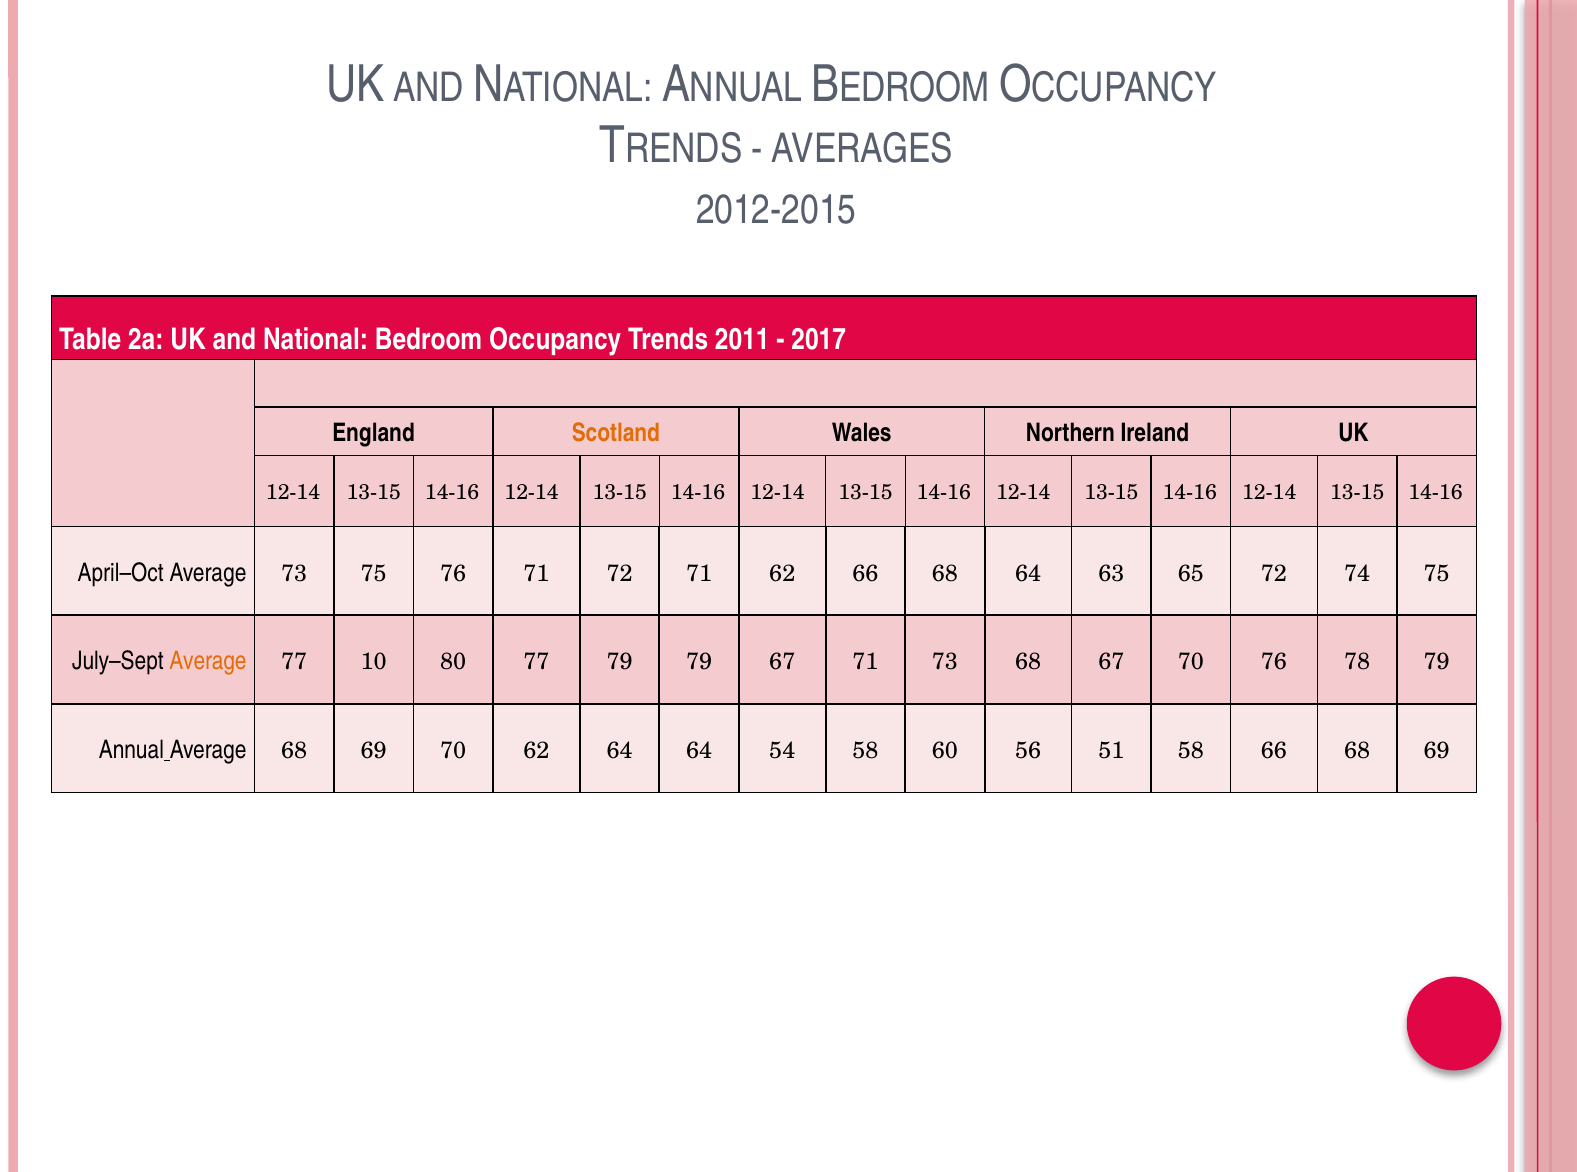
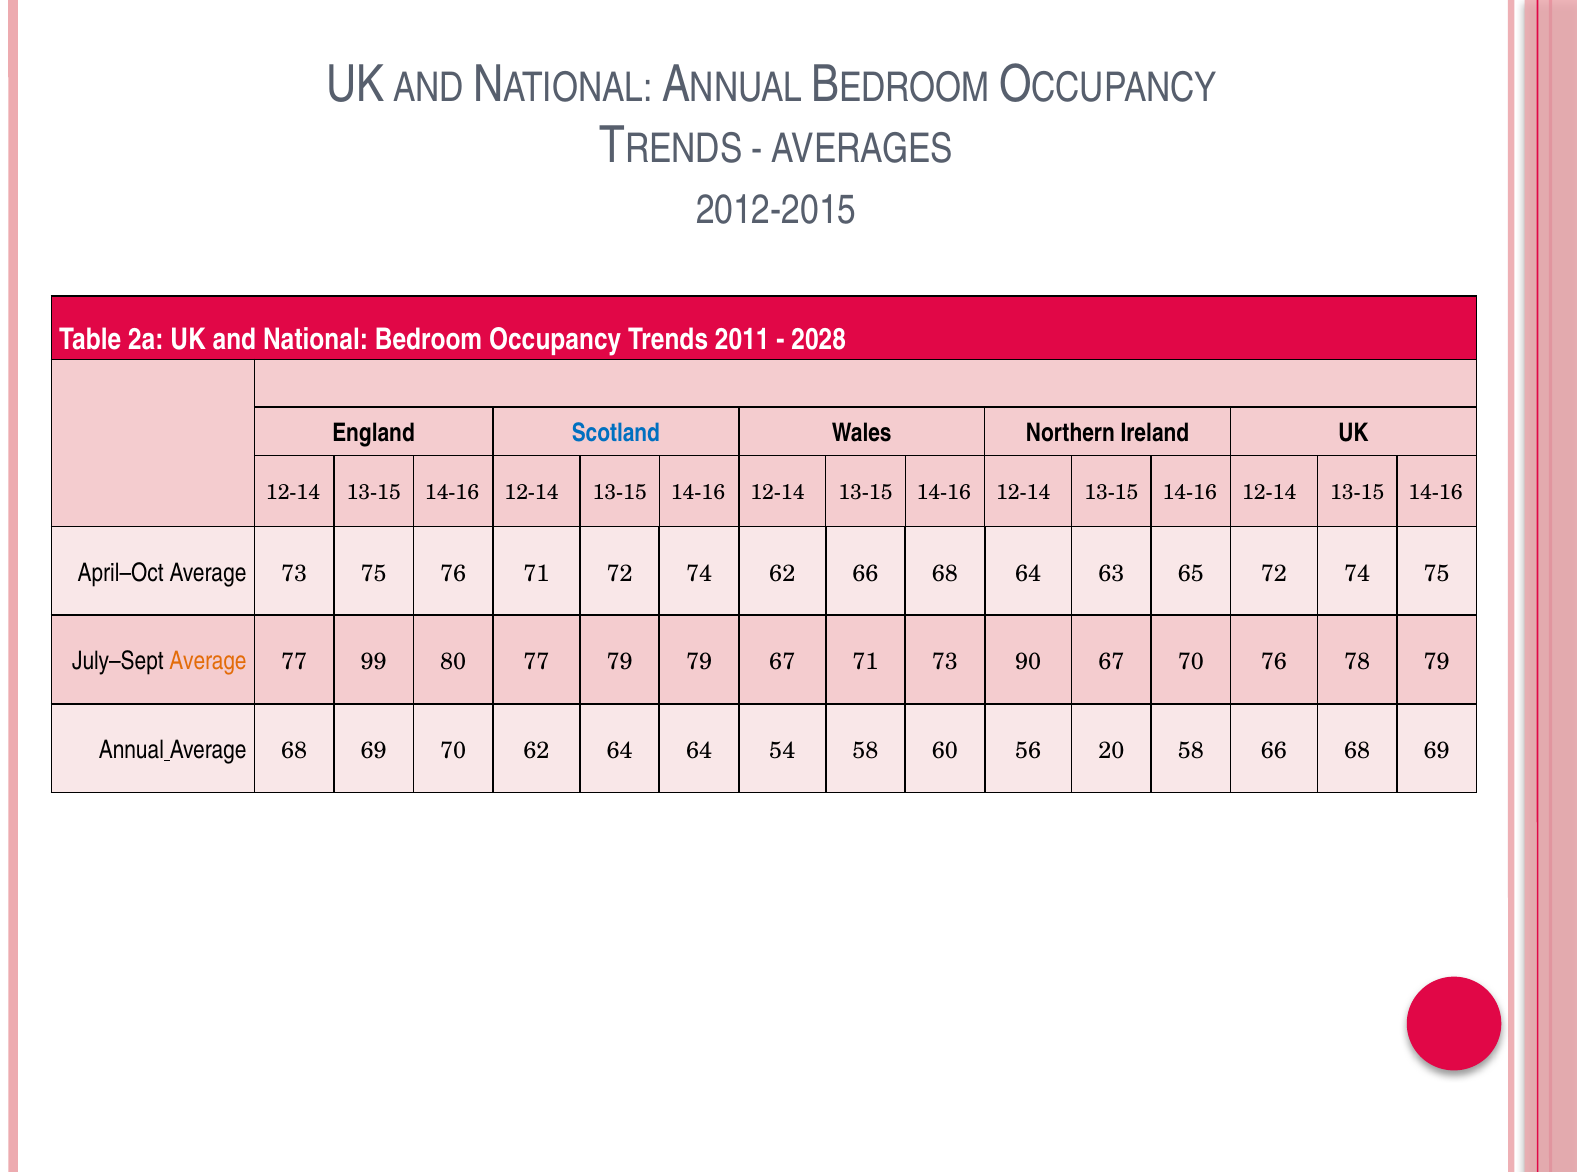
2017: 2017 -> 2028 (819, 340)
Scotland colour: orange -> blue (616, 433)
71 72 71: 71 -> 74 (699, 573)
10: 10 -> 99 (374, 662)
73 68: 68 -> 90 (1028, 662)
51: 51 -> 20 (1111, 751)
